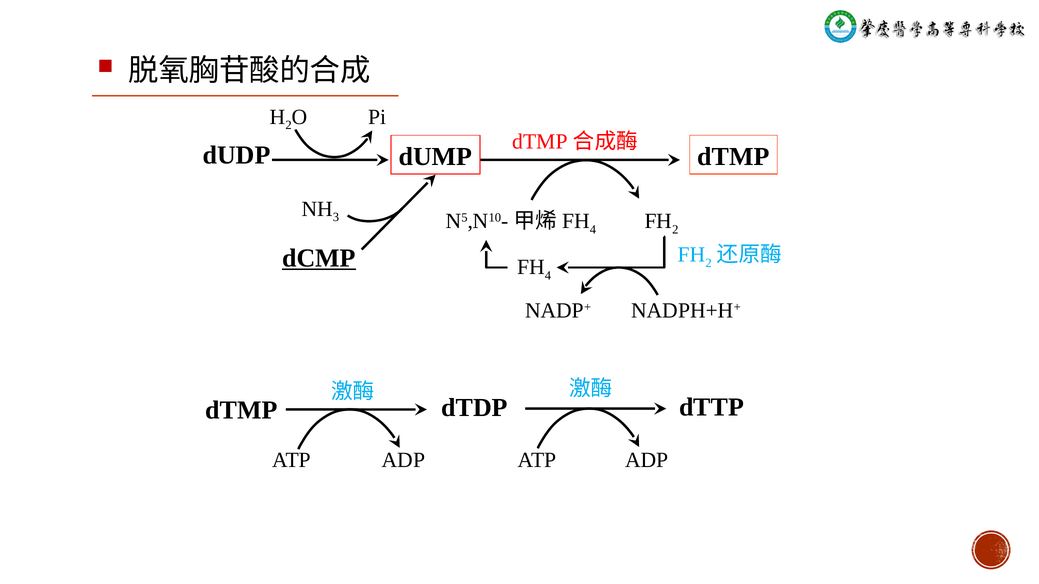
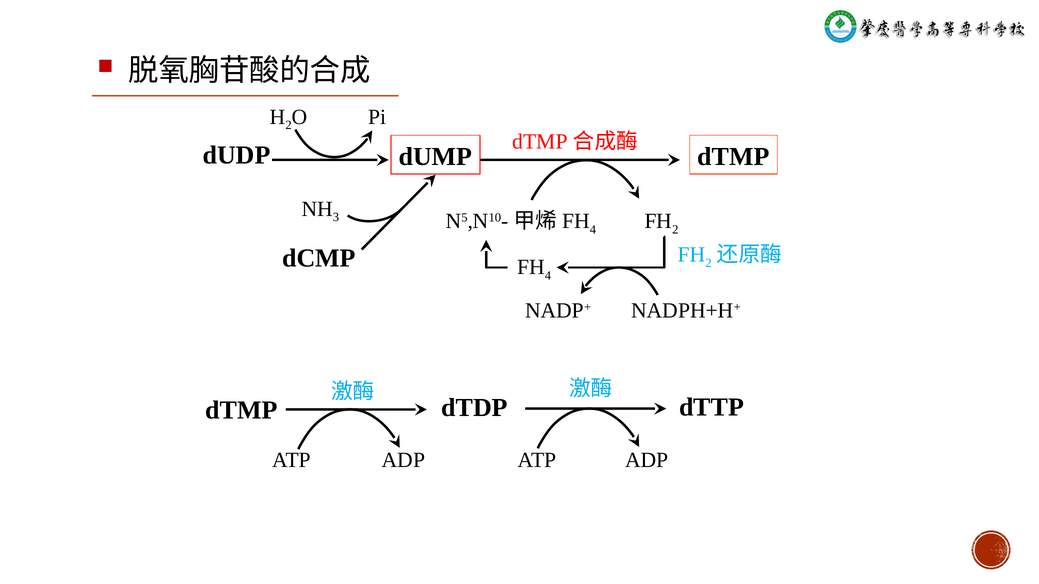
dCMP underline: present -> none (319, 258)
